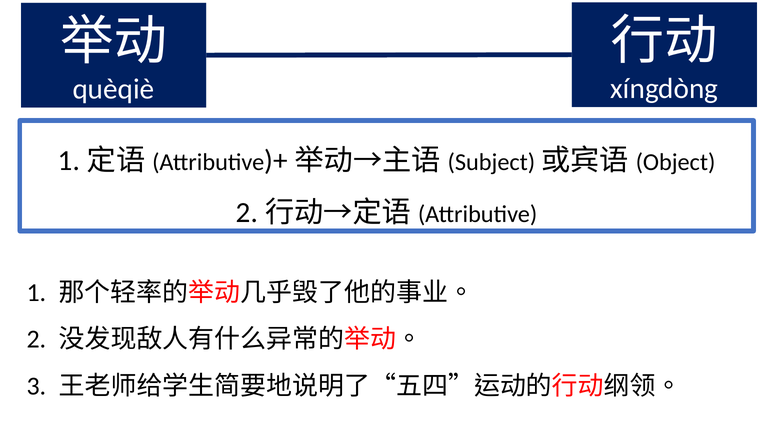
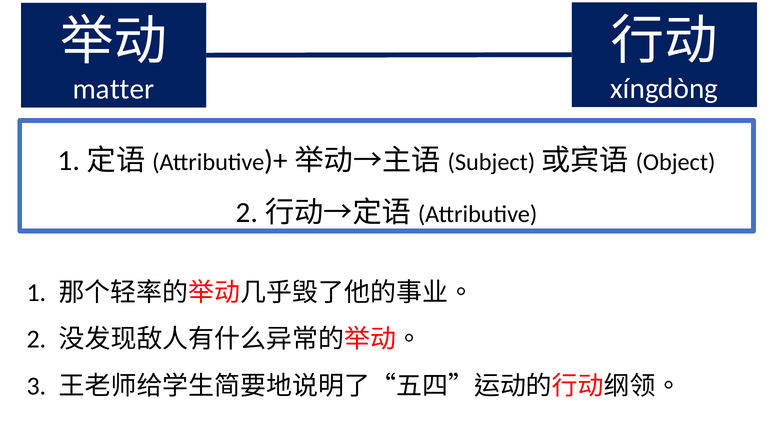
quèqiè: quèqiè -> matter (114, 89)
